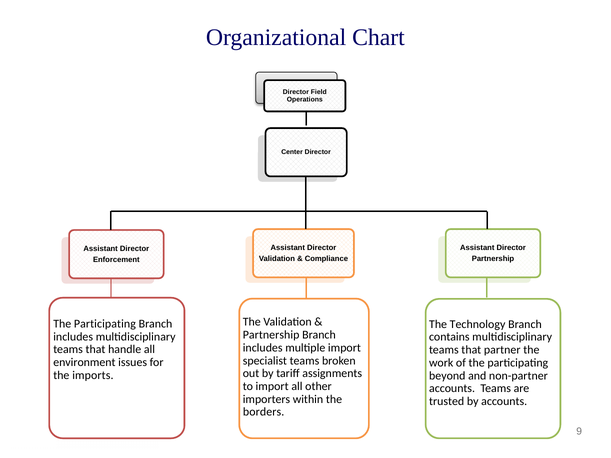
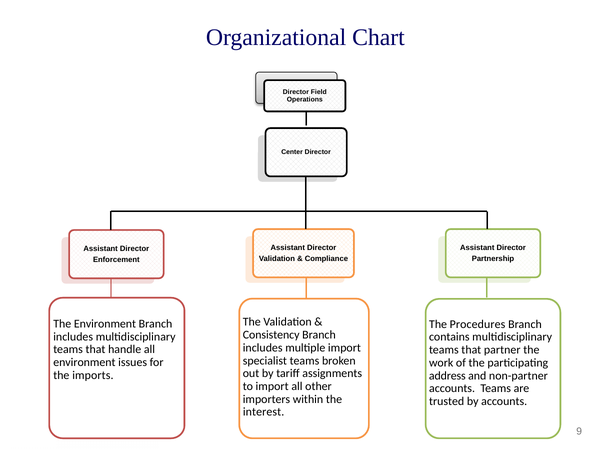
Participating: Participating -> Environment (105, 324)
Technology: Technology -> Procedures (478, 324)
Partnership: Partnership -> Consistency (271, 335)
beyond: beyond -> address (447, 376)
borders: borders -> interest (264, 412)
